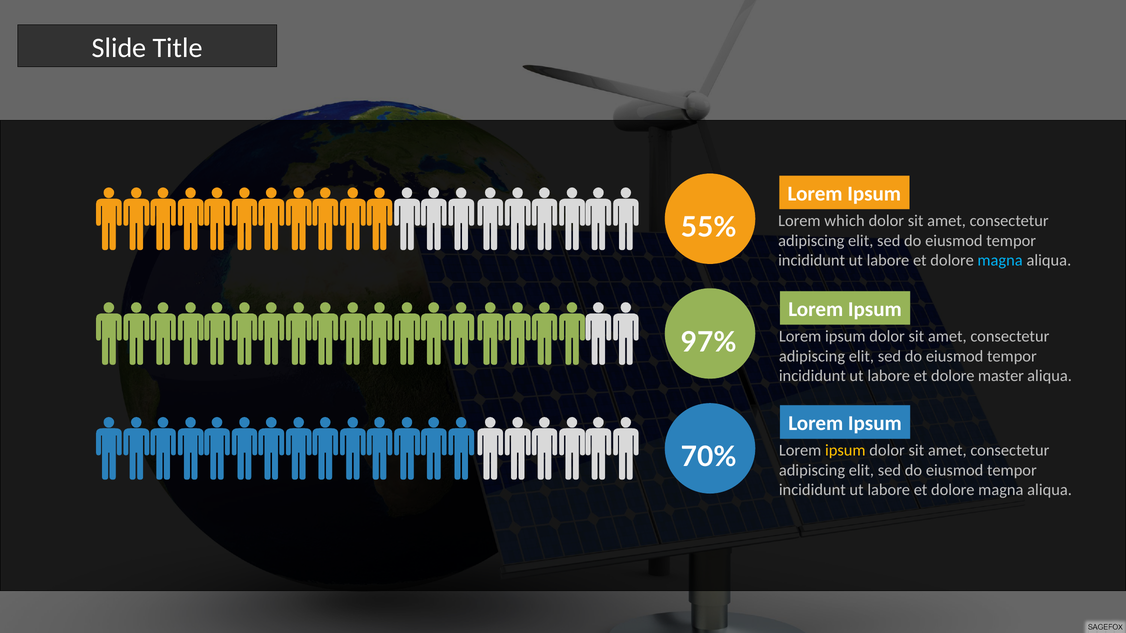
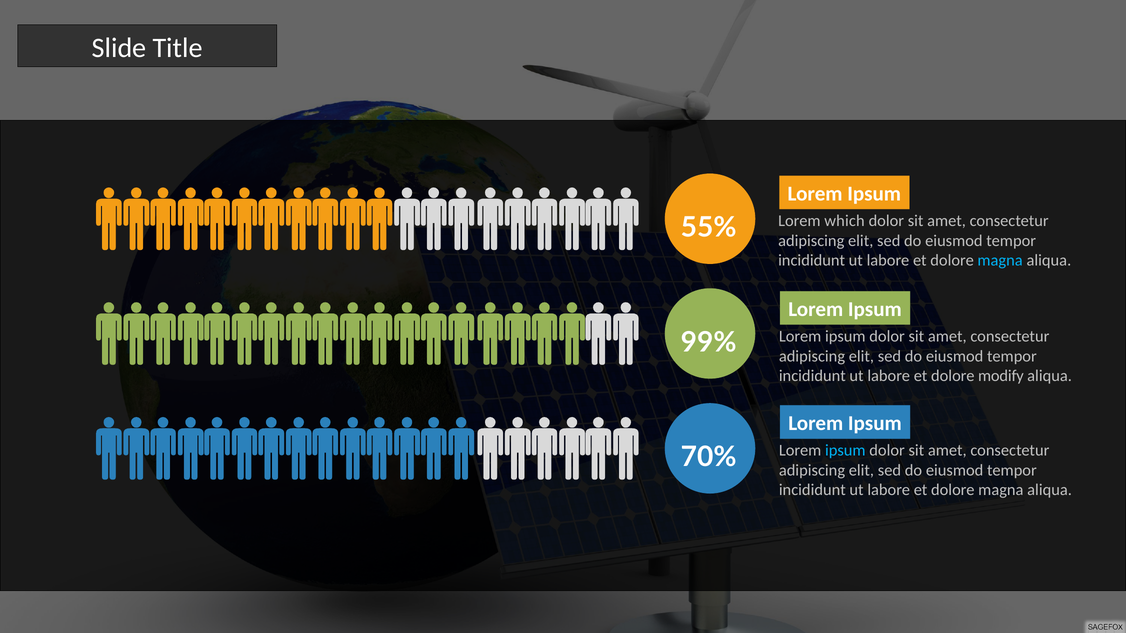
97%: 97% -> 99% (709, 342)
master: master -> modify (1001, 376)
ipsum colour: yellow -> light blue (845, 451)
